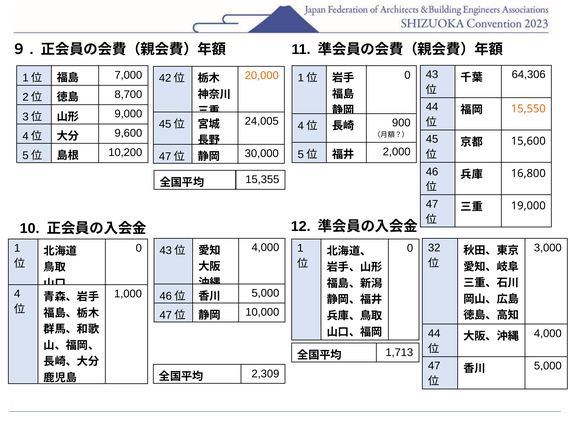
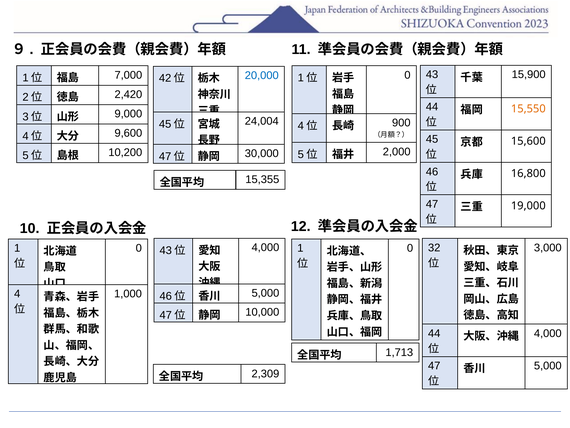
20,000 colour: orange -> blue (262, 75)
64,306: 64,306 -> 15,900 (529, 74)
8,700: 8,700 -> 2,420 (128, 94)
24,005: 24,005 -> 24,004 (262, 121)
